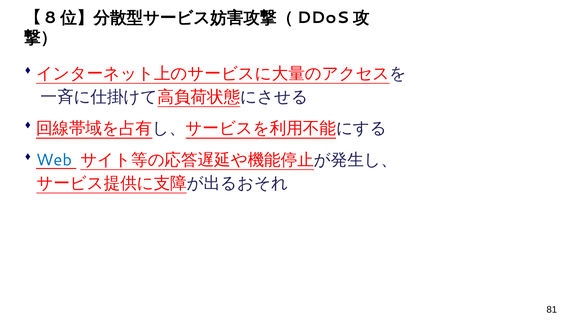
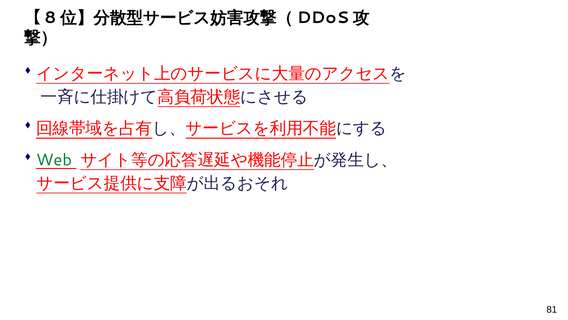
Web colour: blue -> green (54, 160)
